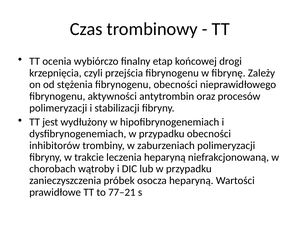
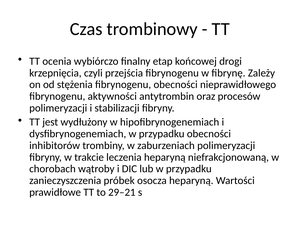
77–21: 77–21 -> 29–21 (122, 192)
